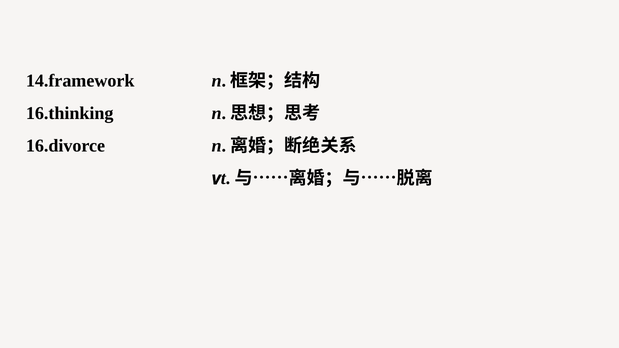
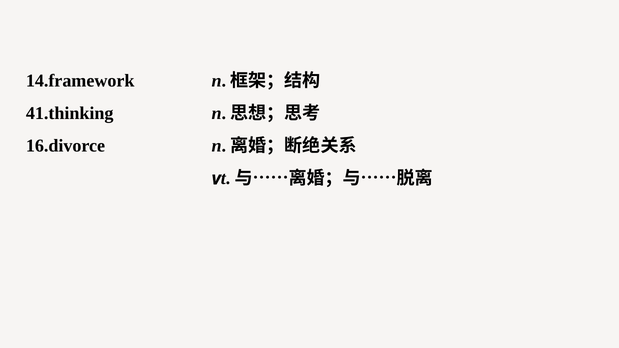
16.thinking: 16.thinking -> 41.thinking (70, 114)
